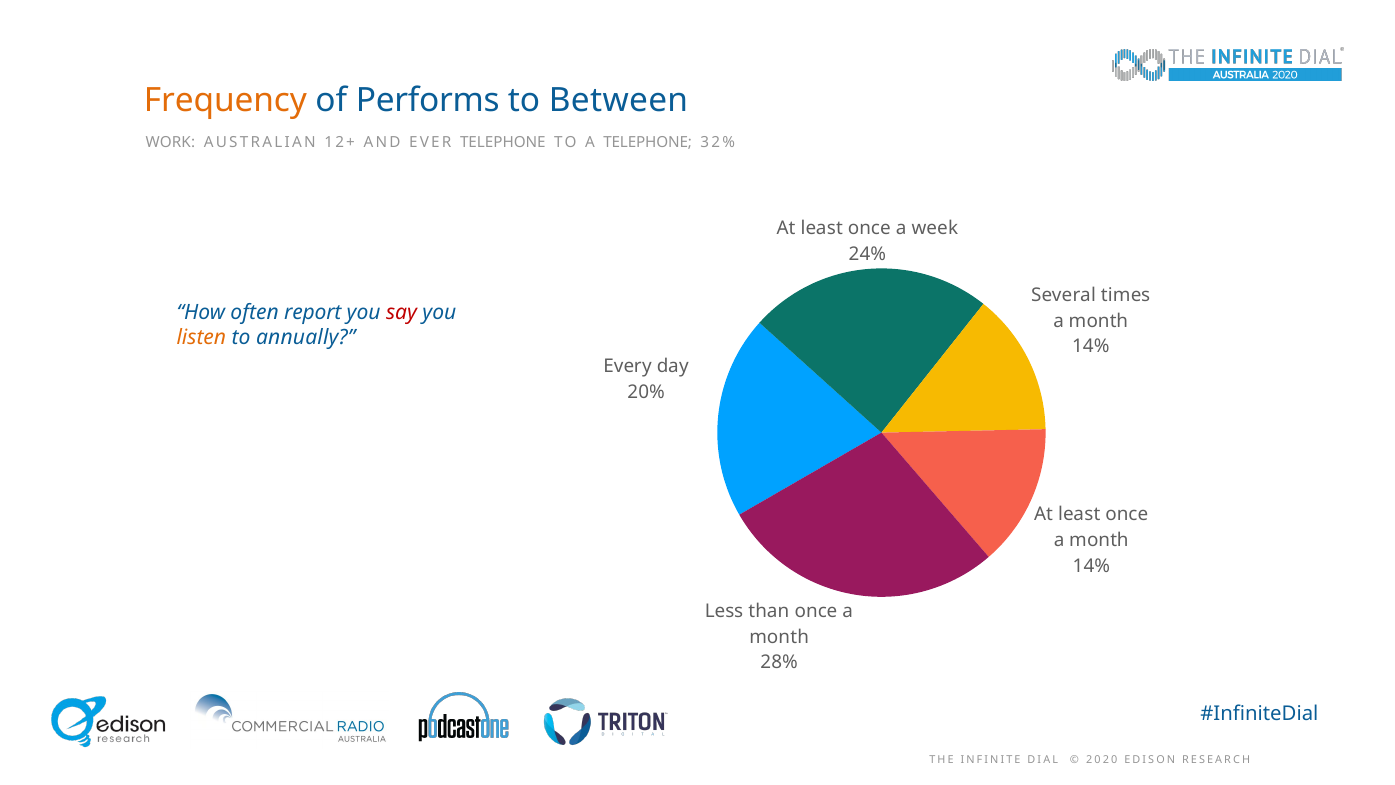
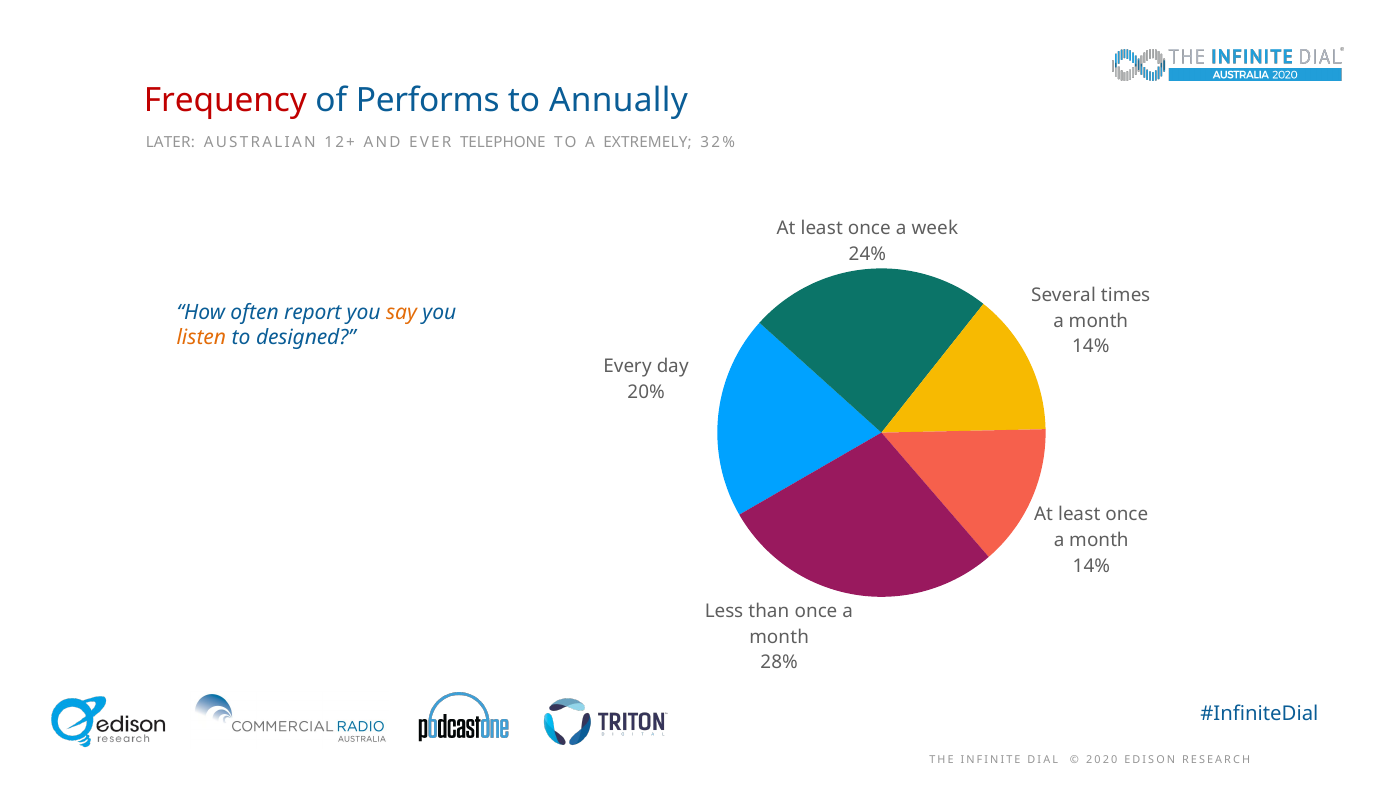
Frequency colour: orange -> red (225, 100)
Between: Between -> Annually (619, 100)
WORK: WORK -> LATER (170, 142)
A TELEPHONE: TELEPHONE -> EXTREMELY (647, 142)
say colour: red -> orange (402, 313)
annually: annually -> designed (306, 338)
